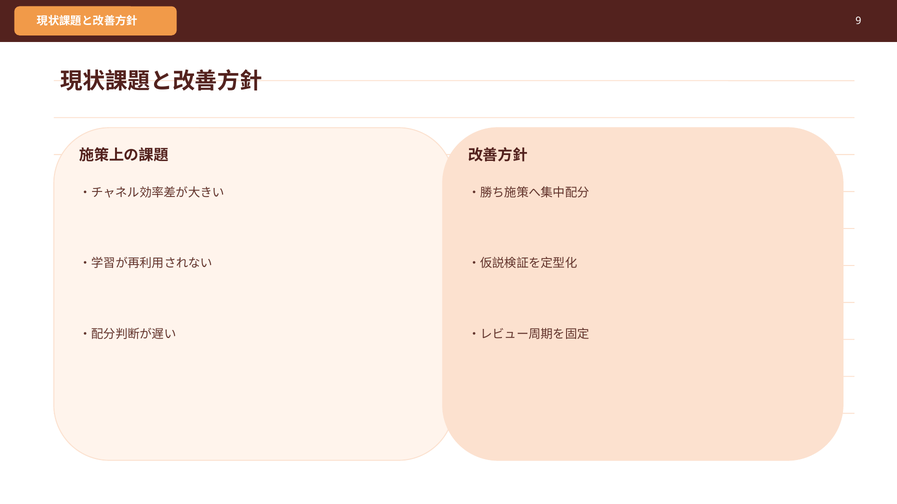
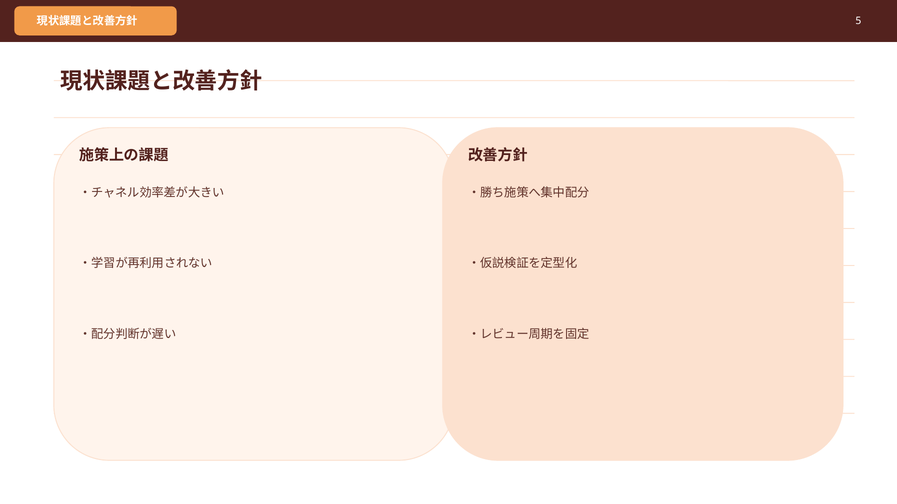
9: 9 -> 5 (858, 21)
